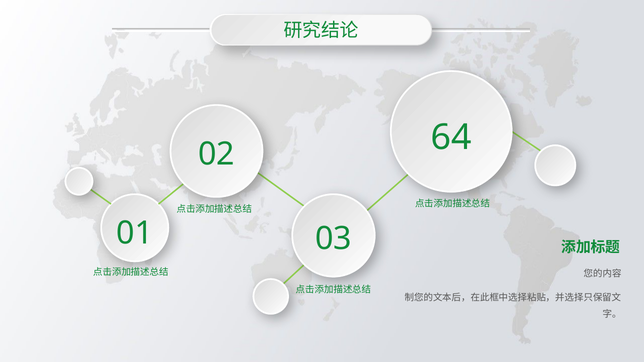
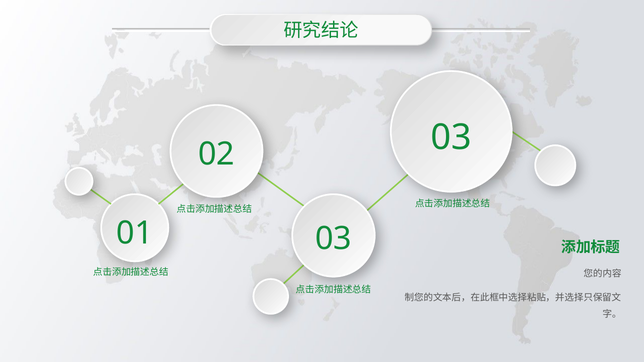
02 64: 64 -> 03 (451, 138)
